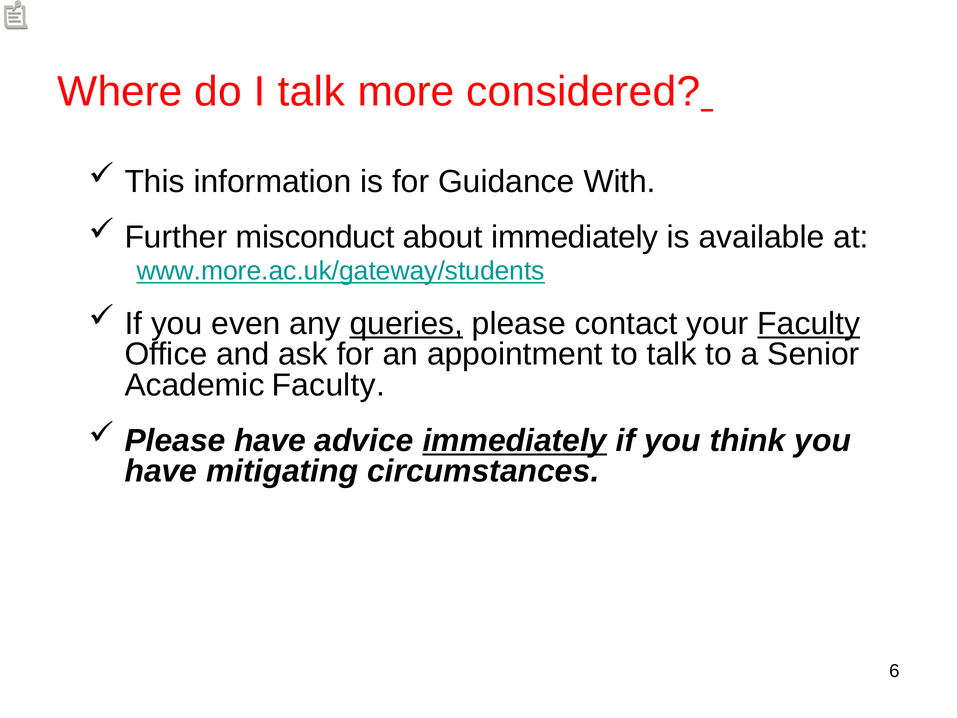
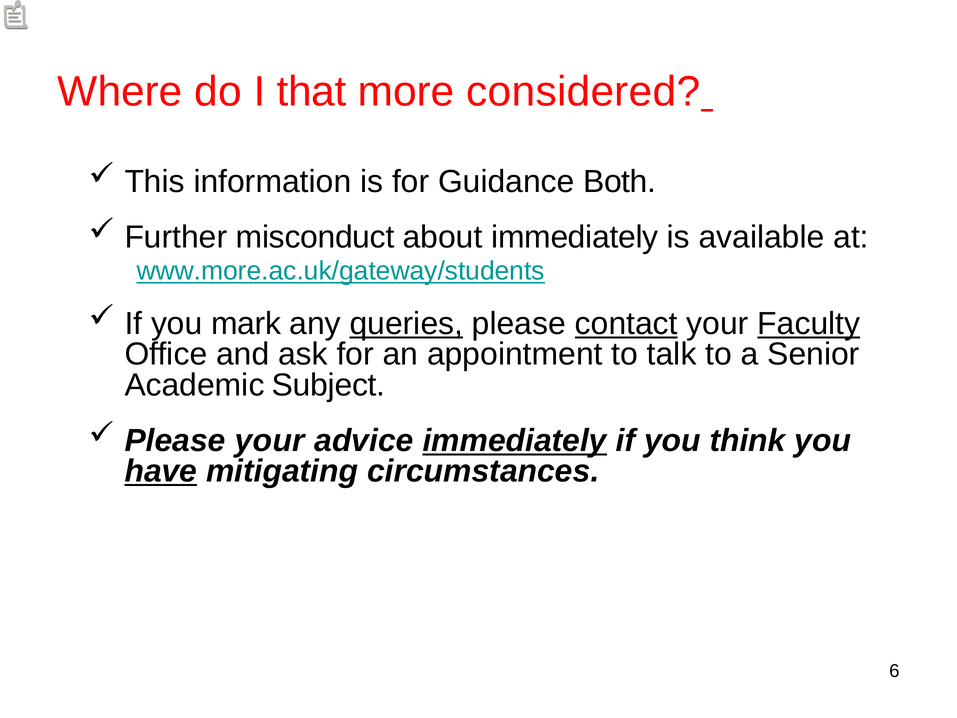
I talk: talk -> that (312, 91)
With: With -> Both (620, 182)
even: even -> mark (246, 324)
contact underline: none -> present (626, 324)
Academic Faculty: Faculty -> Subject (328, 385)
Please have: have -> your (270, 440)
have underline: none -> present (161, 471)
